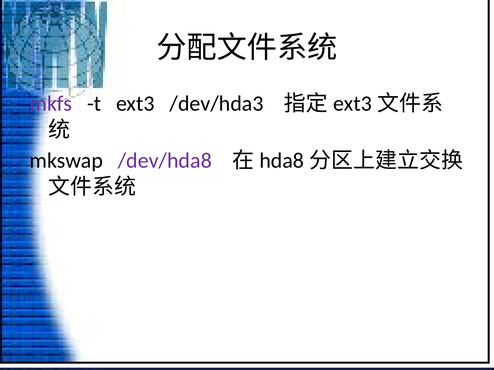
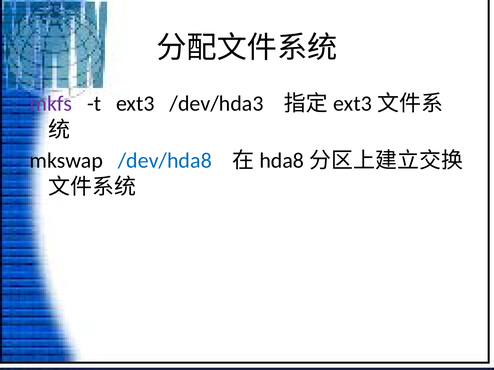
/dev/hda8 colour: purple -> blue (165, 161)
